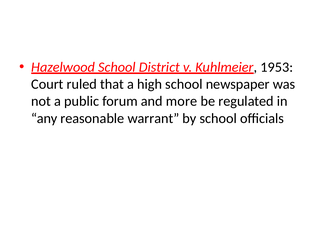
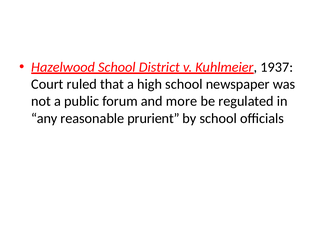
1953: 1953 -> 1937 (277, 67)
warrant: warrant -> prurient (153, 118)
